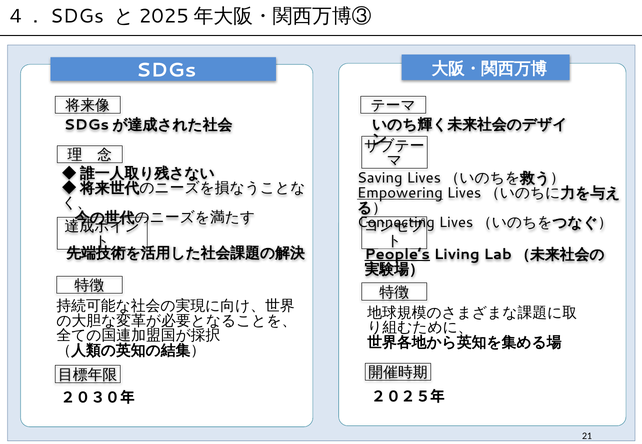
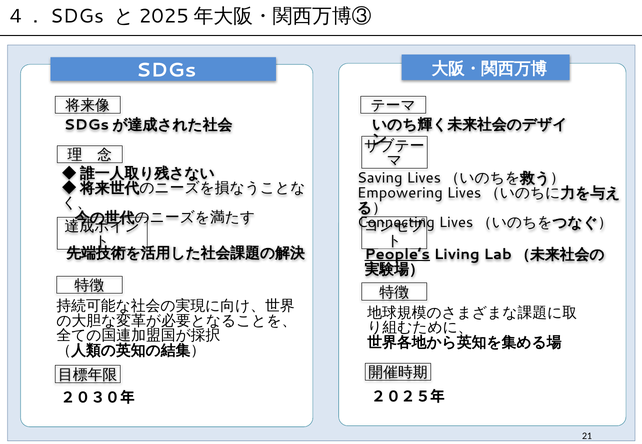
Empowering underline: present -> none (400, 193)
